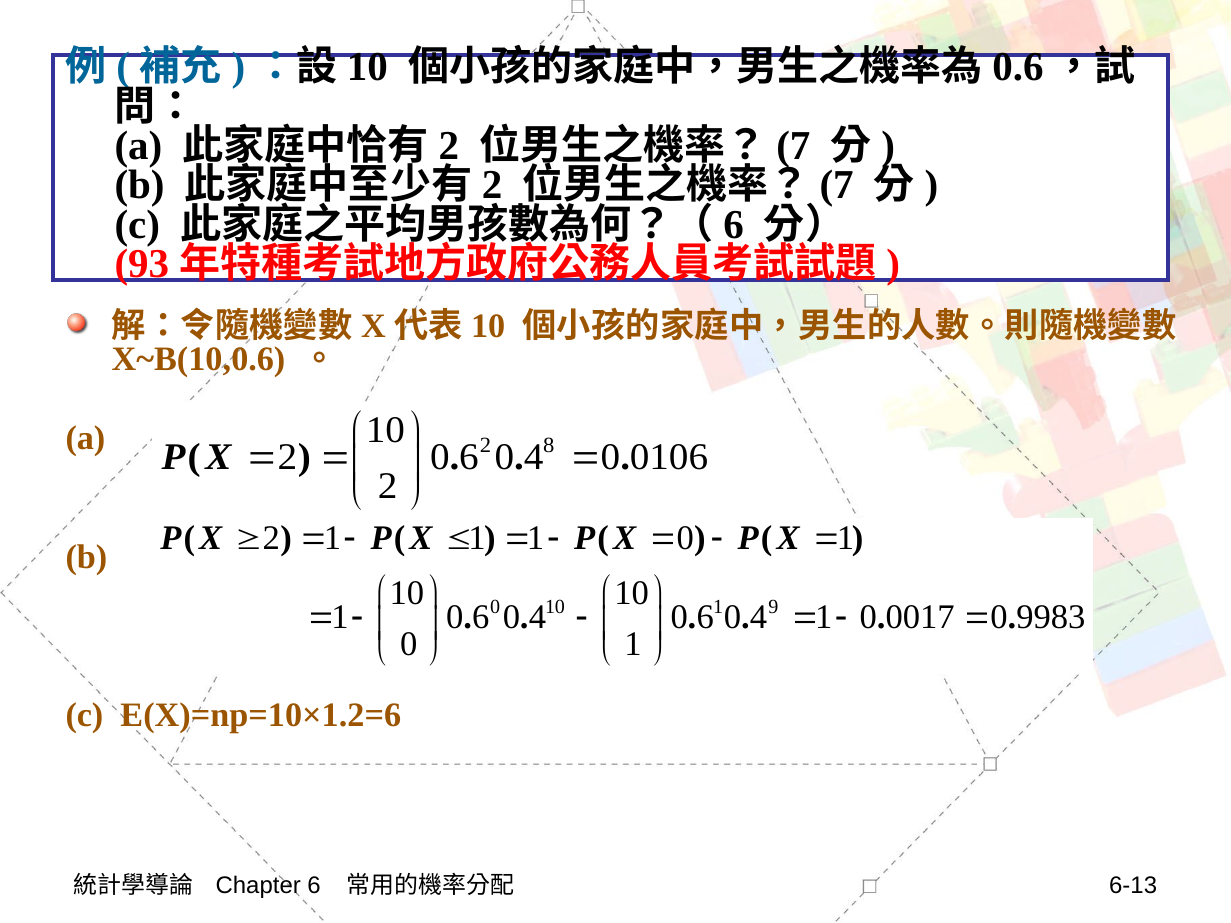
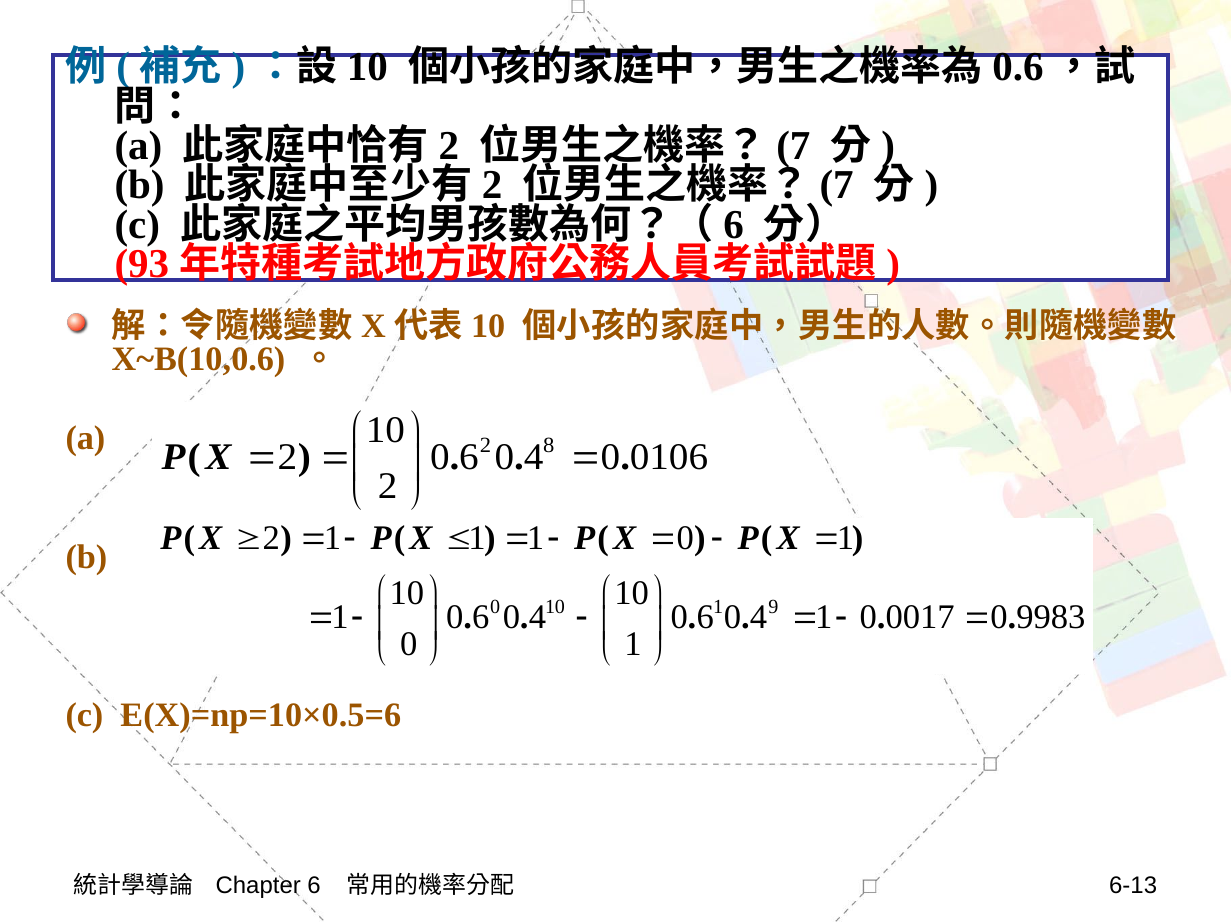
E(X)=np=10×1.2=6: E(X)=np=10×1.2=6 -> E(X)=np=10×0.5=6 (261, 716)
